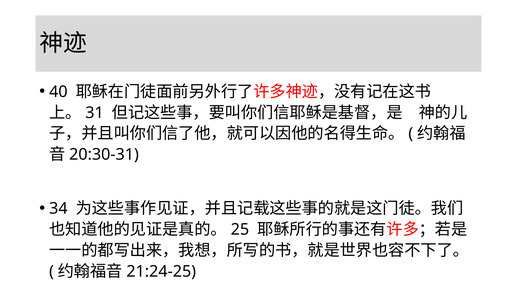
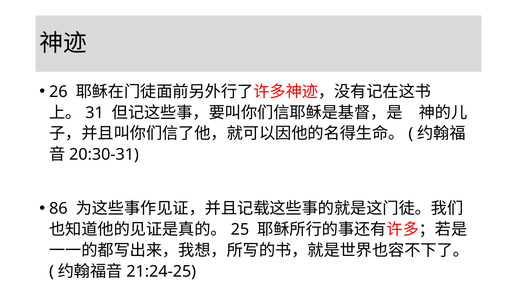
40: 40 -> 26 (58, 92)
34: 34 -> 86 (58, 208)
